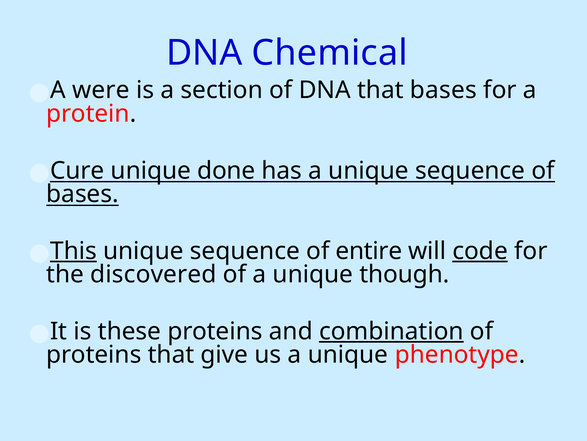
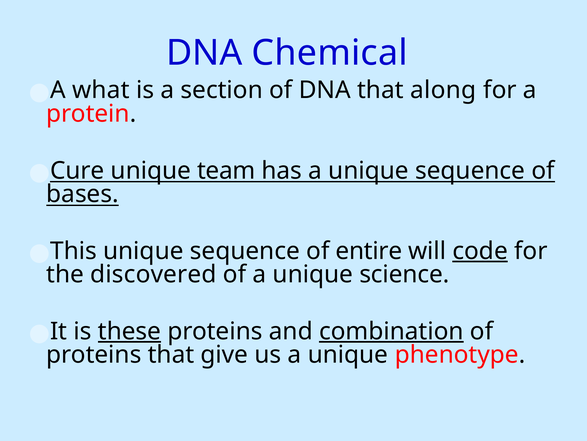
were: were -> what (101, 90)
that bases: bases -> along (443, 90)
done: done -> team (226, 170)
This underline: present -> none (73, 251)
though: though -> science (404, 274)
these underline: none -> present (129, 331)
